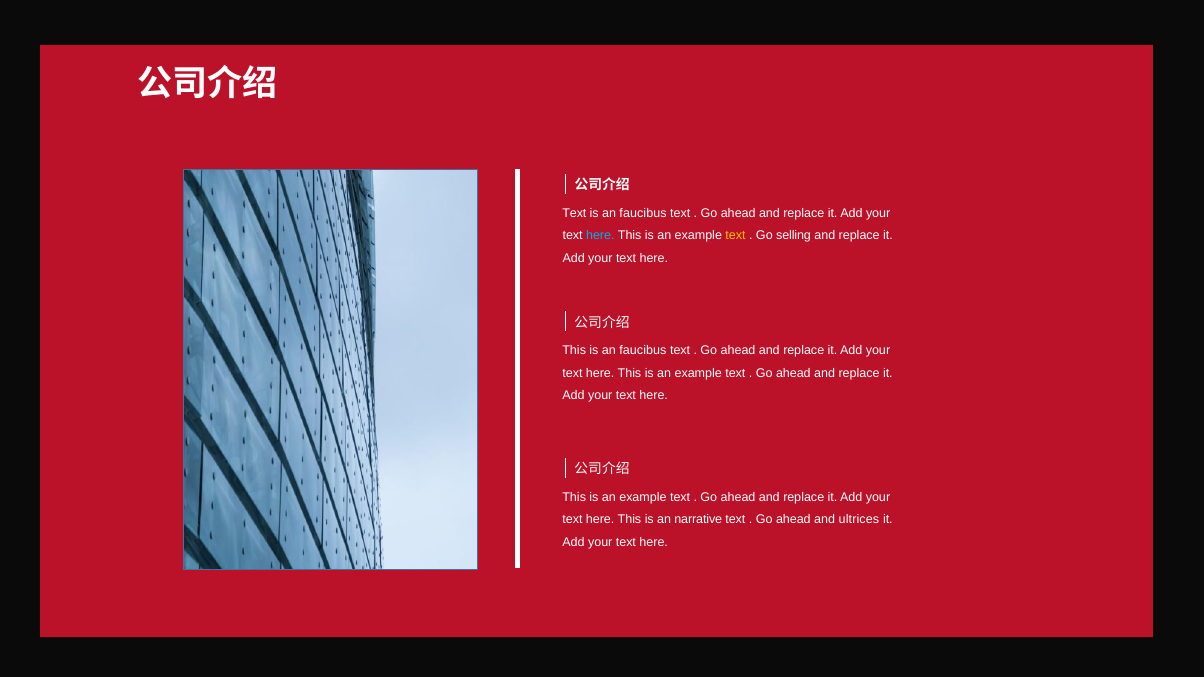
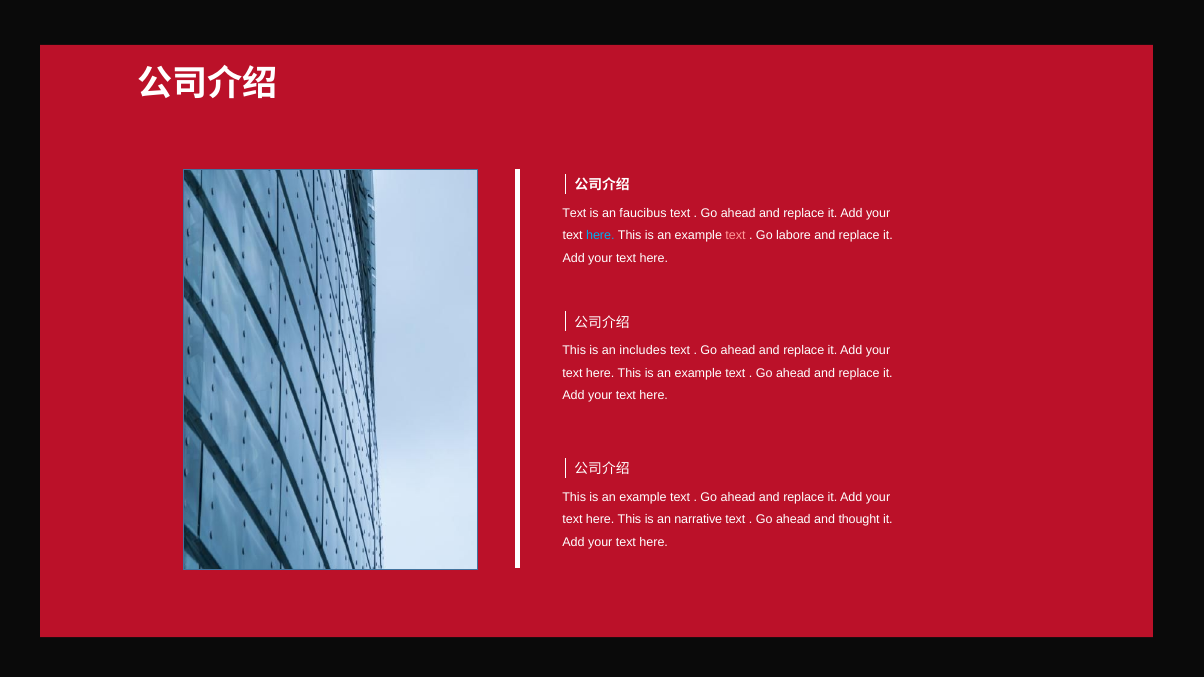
text colour: yellow -> pink (736, 236)
selling: selling -> labore (794, 236)
This is an faucibus: faucibus -> includes (643, 351)
ultrices: ultrices -> thought (859, 520)
